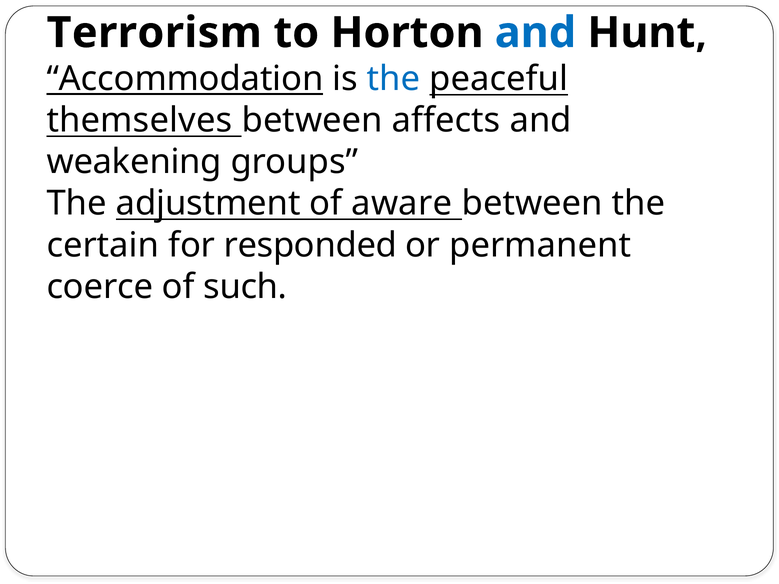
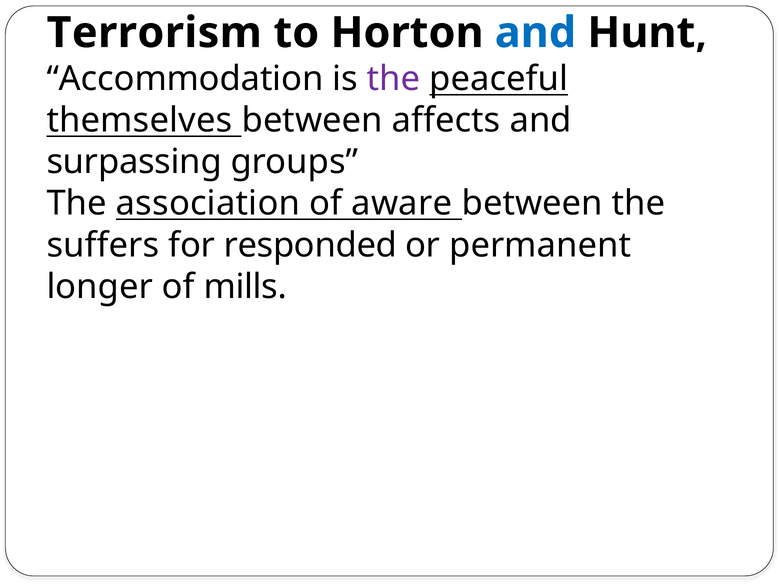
Accommodation underline: present -> none (185, 79)
the colour: blue -> purple (393, 79)
weakening: weakening -> surpassing (134, 162)
adjustment: adjustment -> association (208, 204)
certain: certain -> suffers (103, 245)
coerce: coerce -> longer (100, 287)
such: such -> mills (245, 287)
